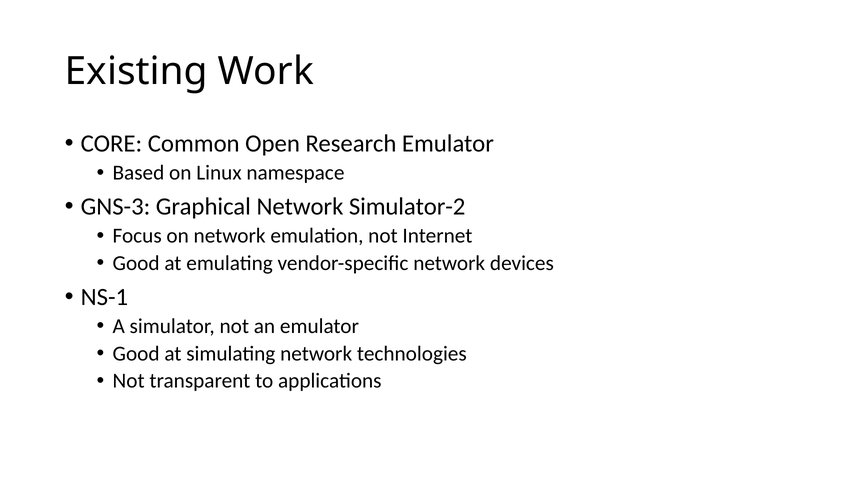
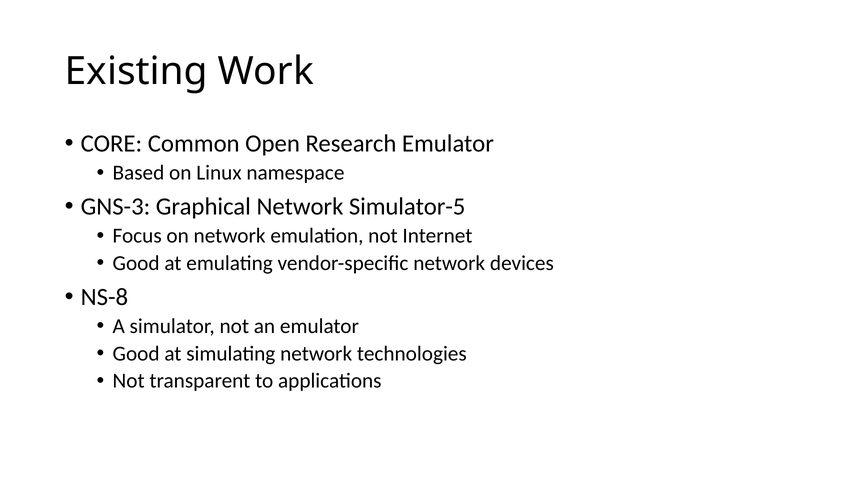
Simulator-2: Simulator-2 -> Simulator-5 (407, 207)
NS-1: NS-1 -> NS-8 (104, 297)
